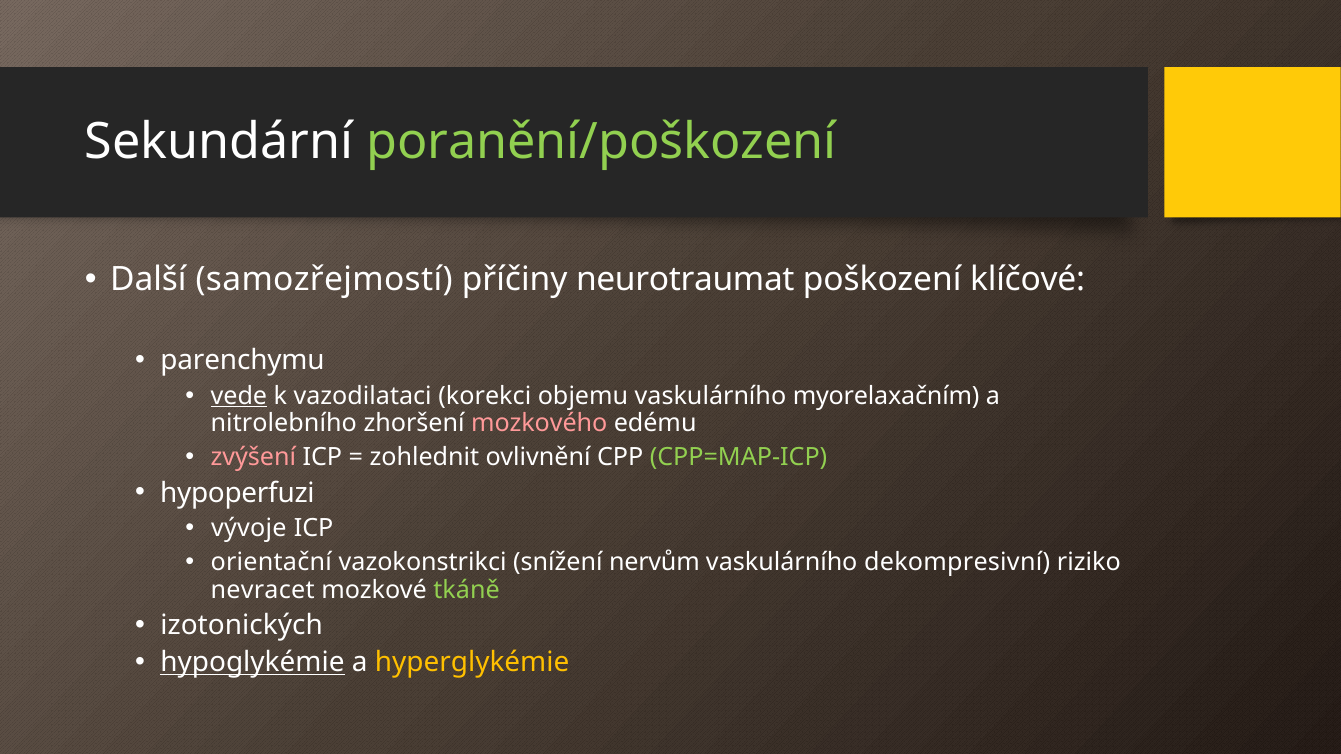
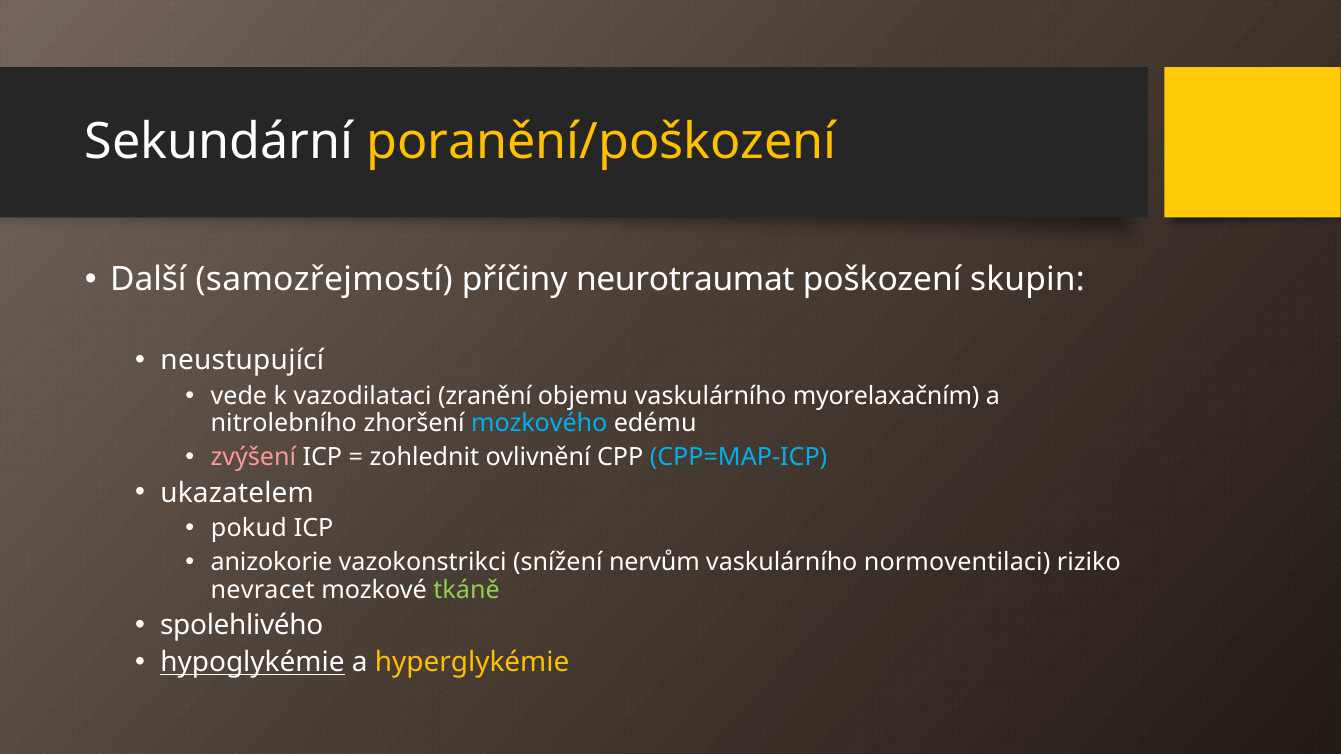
poranění/poškození colour: light green -> yellow (602, 142)
klíčové: klíčové -> skupin (1027, 280)
parenchymu: parenchymu -> neustupující (242, 360)
vede underline: present -> none (239, 396)
korekci: korekci -> zranění (485, 396)
mozkového colour: pink -> light blue (539, 423)
CPP=MAP-ICP colour: light green -> light blue (739, 457)
hypoperfuzi: hypoperfuzi -> ukazatelem (237, 493)
vývoje: vývoje -> pokud (249, 529)
orientační: orientační -> anizokorie (271, 563)
dekompresivní: dekompresivní -> normoventilaci (957, 563)
izotonických: izotonických -> spolehlivého (242, 626)
